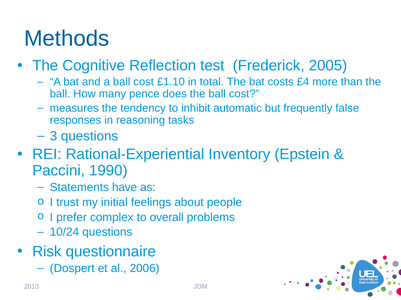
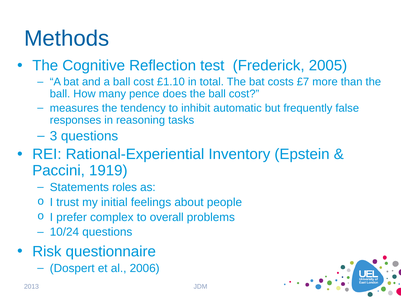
£4: £4 -> £7 (303, 82)
1990: 1990 -> 1919 (108, 171)
have: have -> roles (125, 188)
